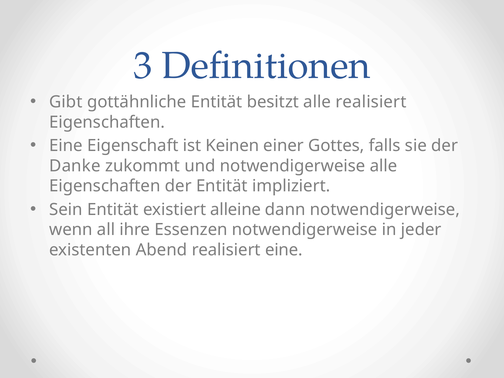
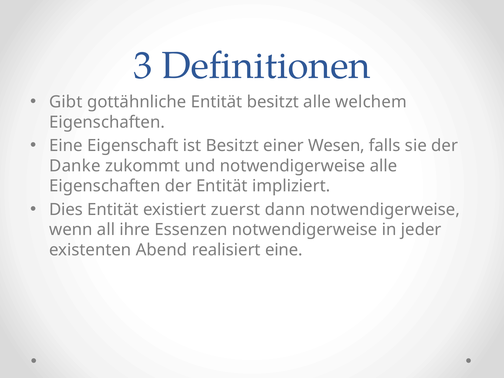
alle realisiert: realisiert -> welchem (371, 102)
ist Keinen: Keinen -> Besitzt (232, 146)
Gottes: Gottes -> Wesen (336, 146)
Sein: Sein -> Dies (66, 209)
alleine: alleine -> zuerst (236, 209)
